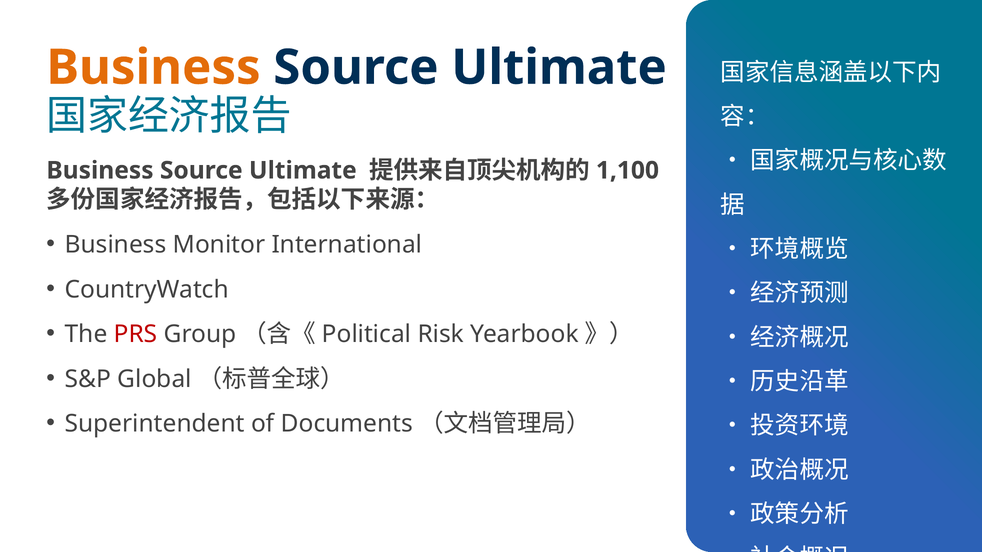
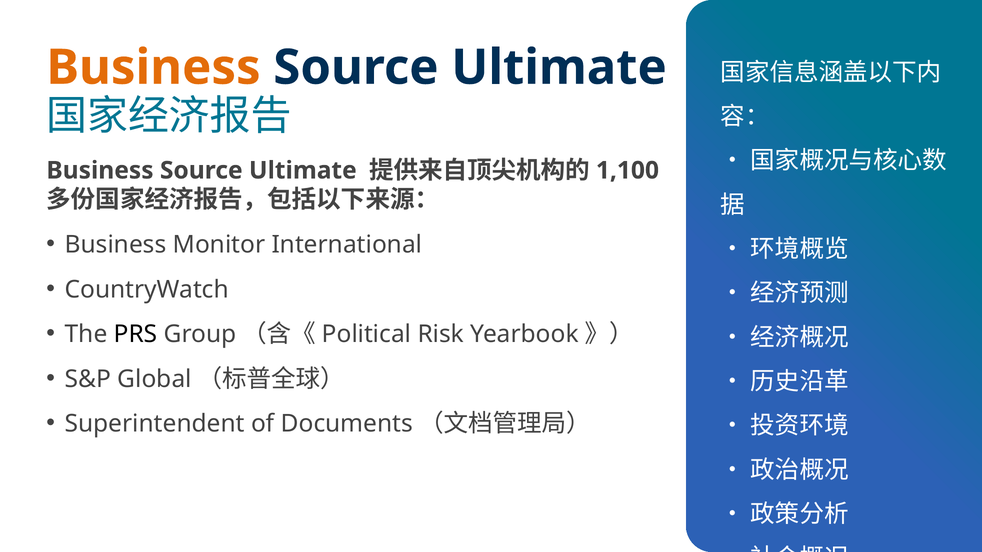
PRS colour: red -> black (136, 334)
